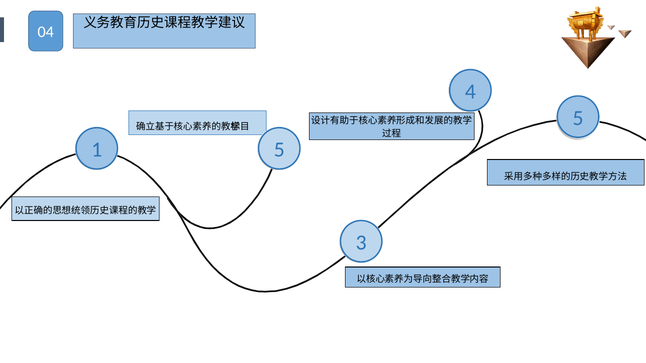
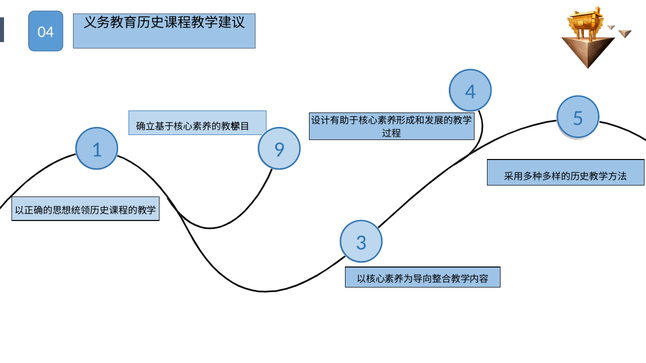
1 5: 5 -> 9 (279, 150)
